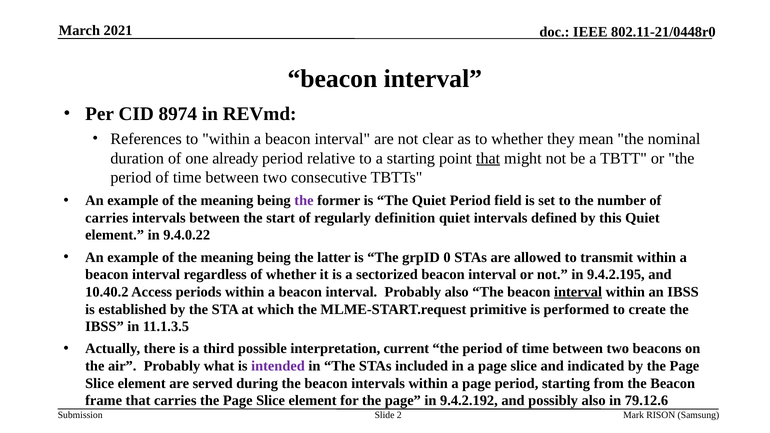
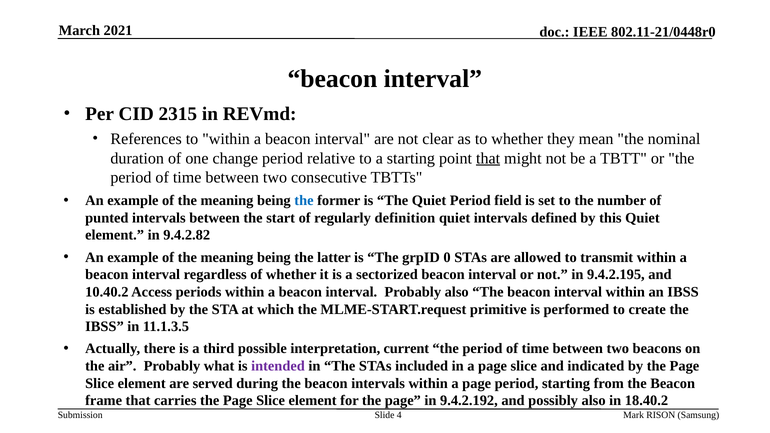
8974: 8974 -> 2315 (178, 114)
already: already -> change (235, 158)
the colour: purple -> blue (304, 201)
carries: carries -> punted (107, 218)
9.4.0.22: 9.4.0.22 -> 9.4.2.82 (187, 235)
interval underline: present -> none (578, 292)
79.12.6: 79.12.6 -> 18.40.2 (646, 401)
2: 2 -> 4 (399, 415)
